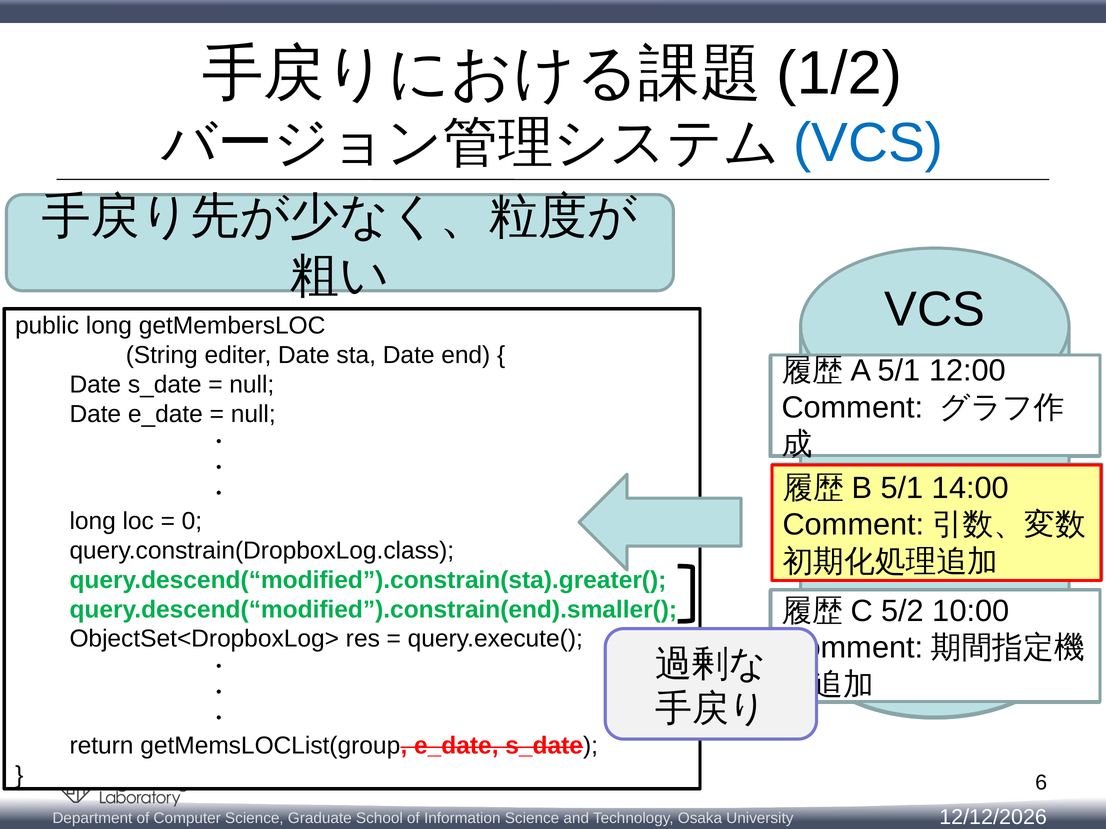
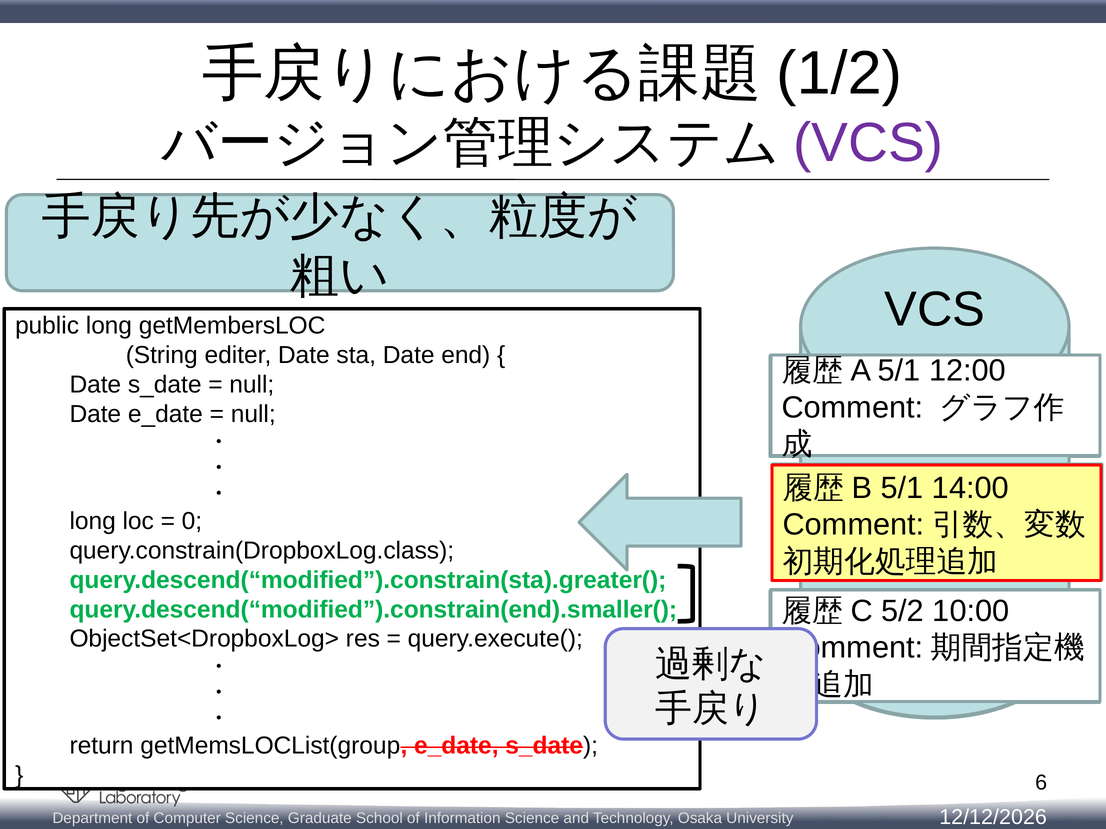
VCS colour: blue -> purple (868, 143)
